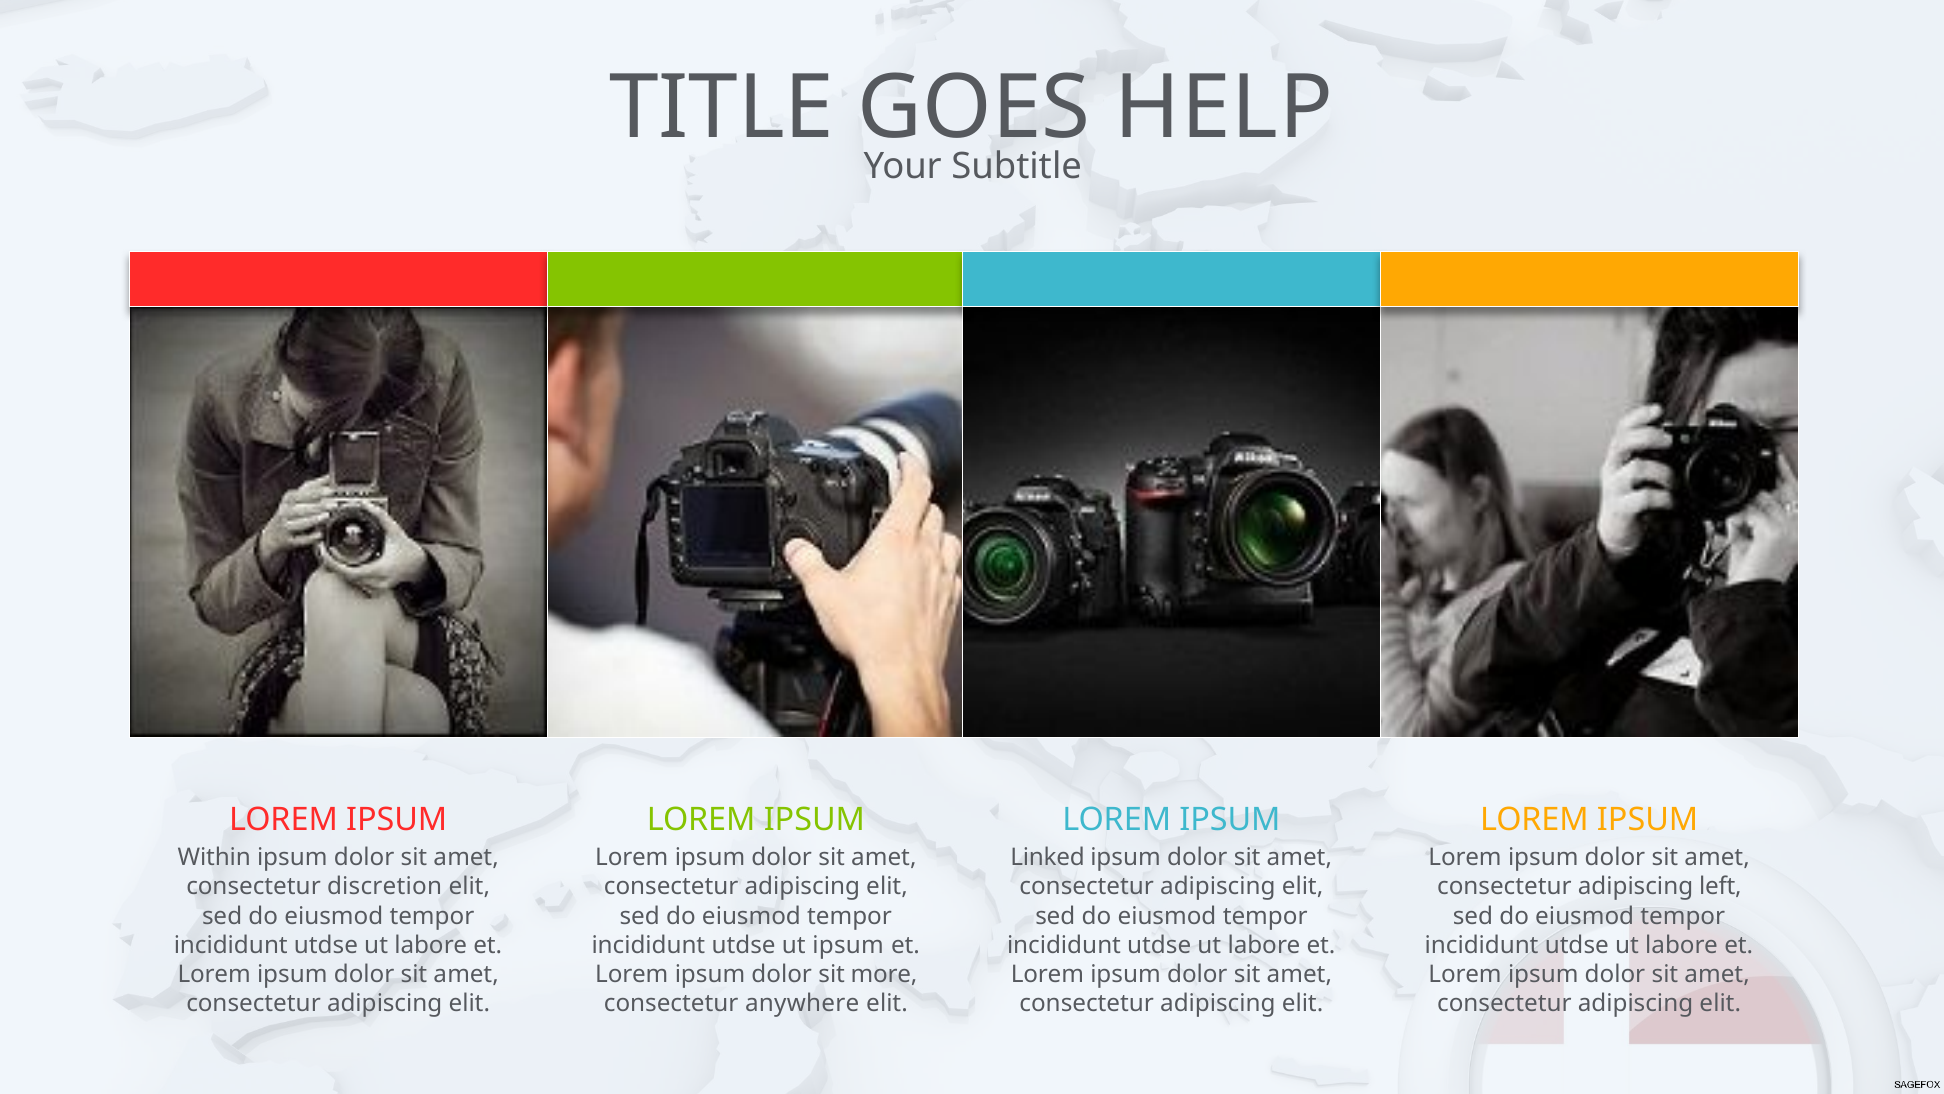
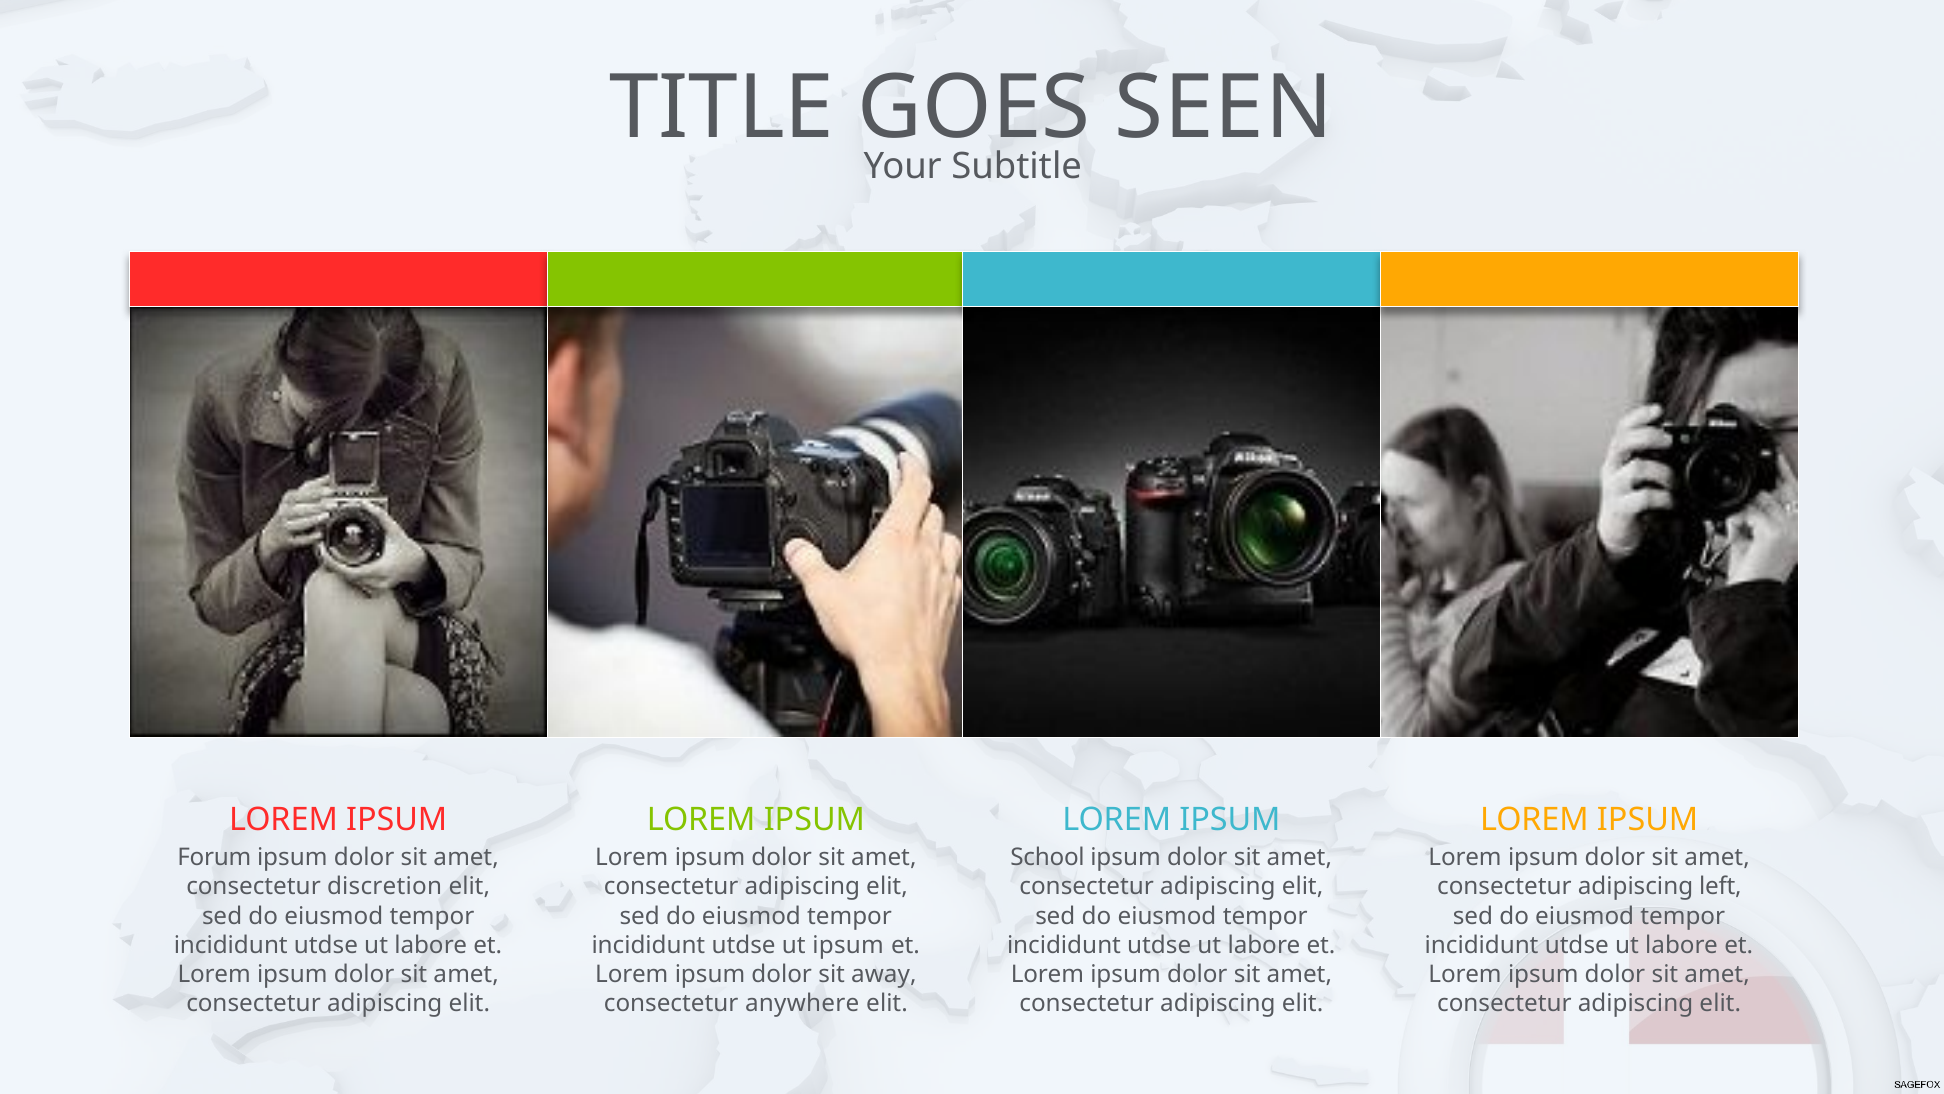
HELP: HELP -> SEEN (1224, 108)
Within: Within -> Forum (214, 857)
Linked: Linked -> School (1048, 857)
more: more -> away (884, 974)
